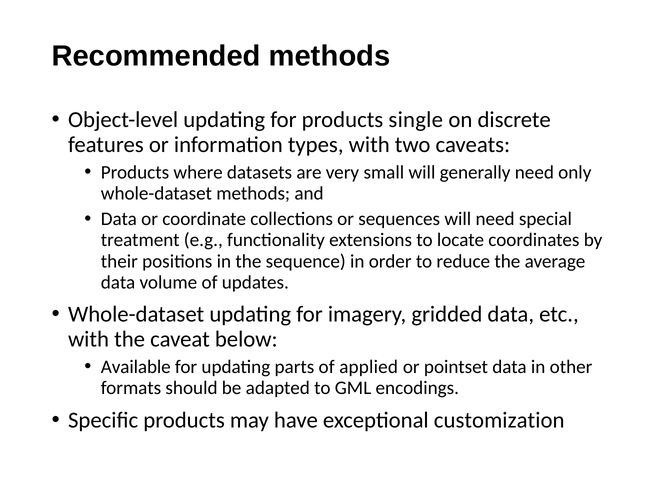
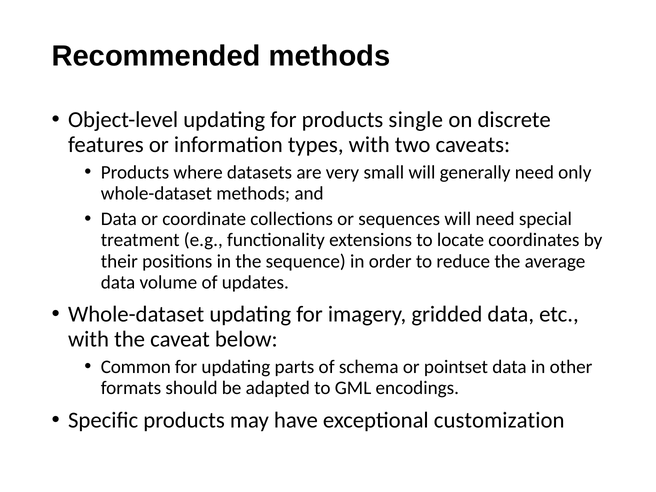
Available: Available -> Common (136, 367)
applied: applied -> schema (369, 367)
